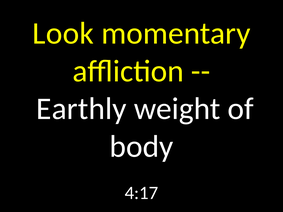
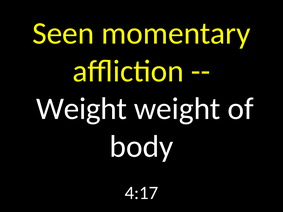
Look: Look -> Seen (63, 33)
Earthly: Earthly -> Weight (82, 109)
